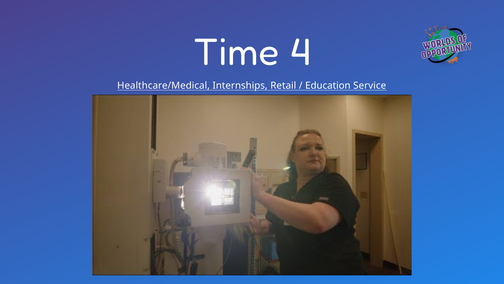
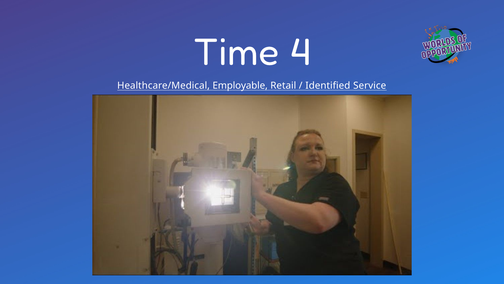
Internships: Internships -> Employable (240, 86)
Education: Education -> Identified (328, 86)
